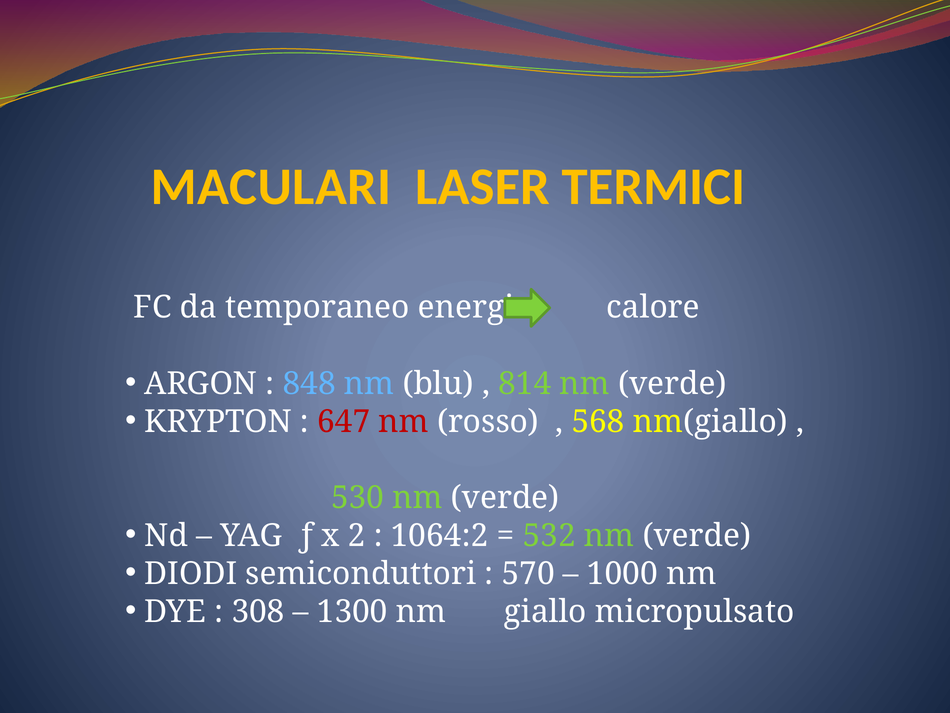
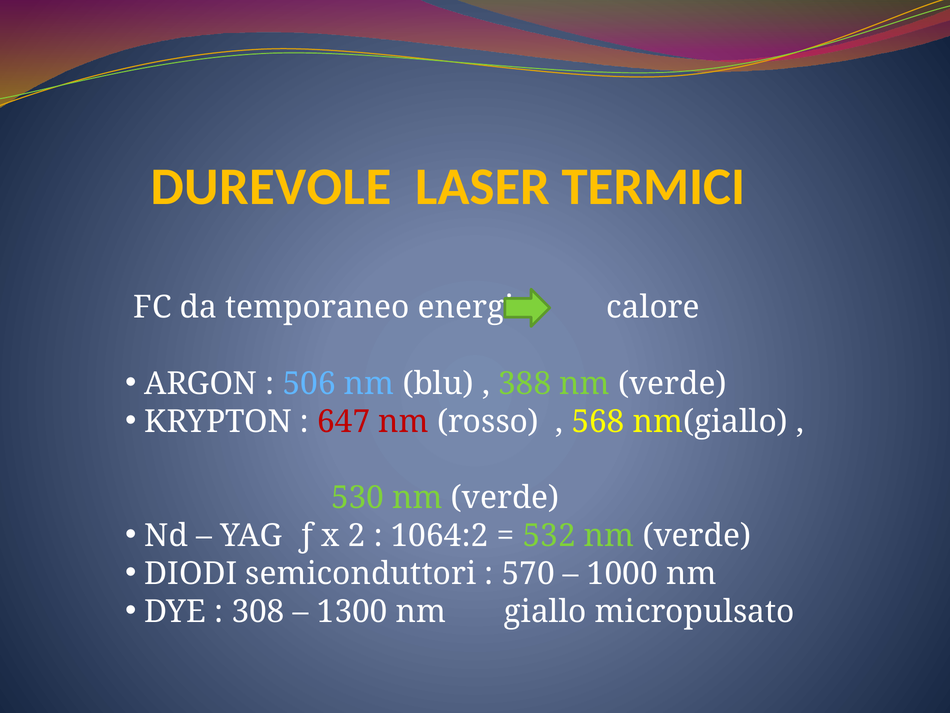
MACULARI: MACULARI -> DUREVOLE (271, 187)
848: 848 -> 506 (309, 383)
814: 814 -> 388 (525, 383)
